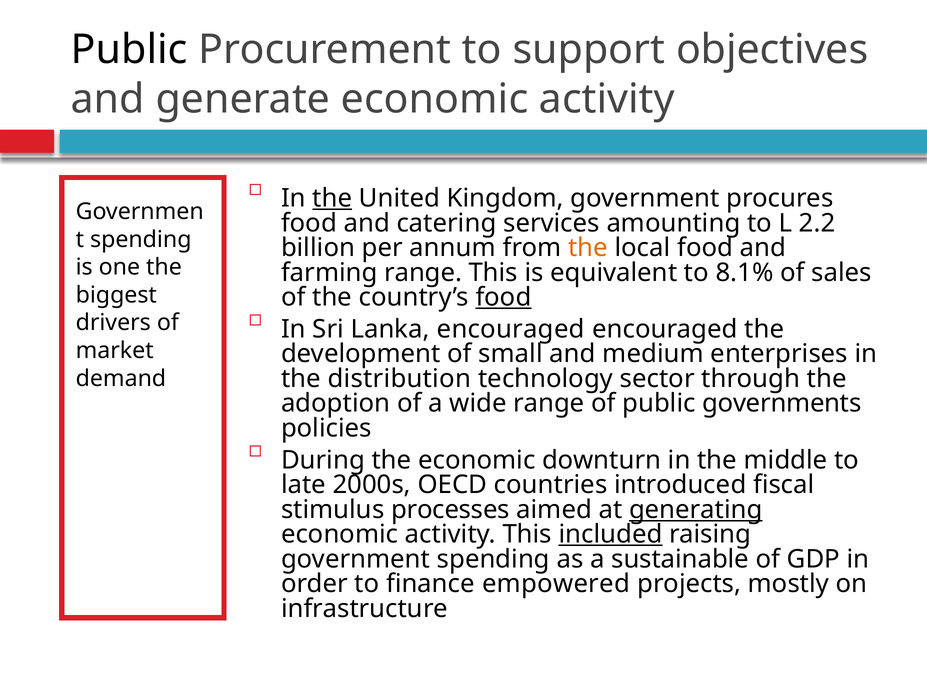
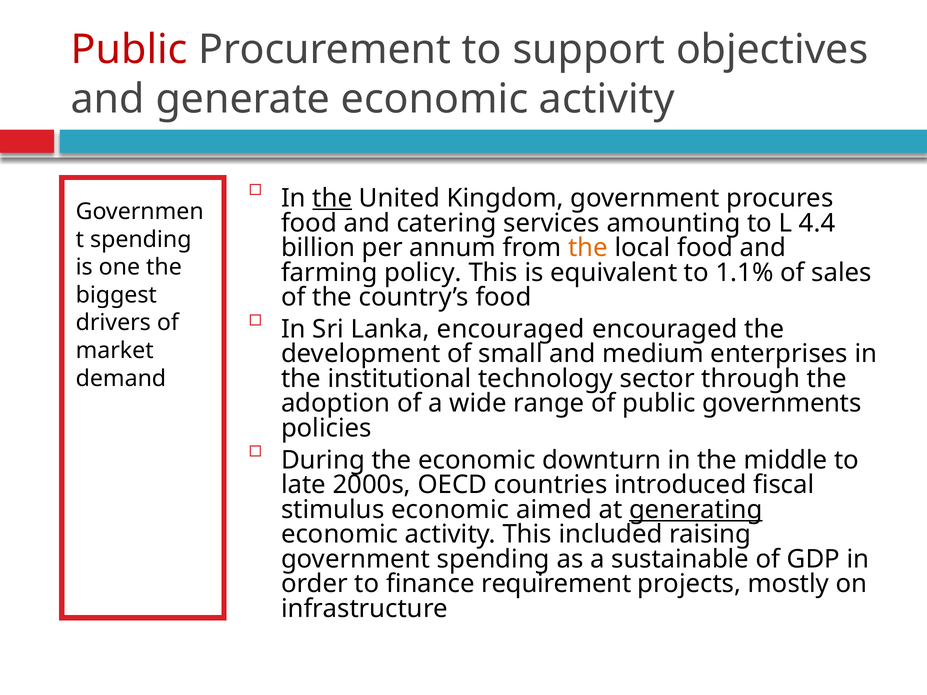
Public colour: black -> red (129, 50)
2.2: 2.2 -> 4.4 (817, 223)
farming range: range -> policy (423, 273)
8.1%: 8.1% -> 1.1% (745, 273)
food underline: present -> none (503, 297)
distribution: distribution -> institutional (400, 379)
stimulus processes: processes -> economic (450, 510)
included underline: present -> none (611, 535)
empowered: empowered -> requirement (556, 584)
